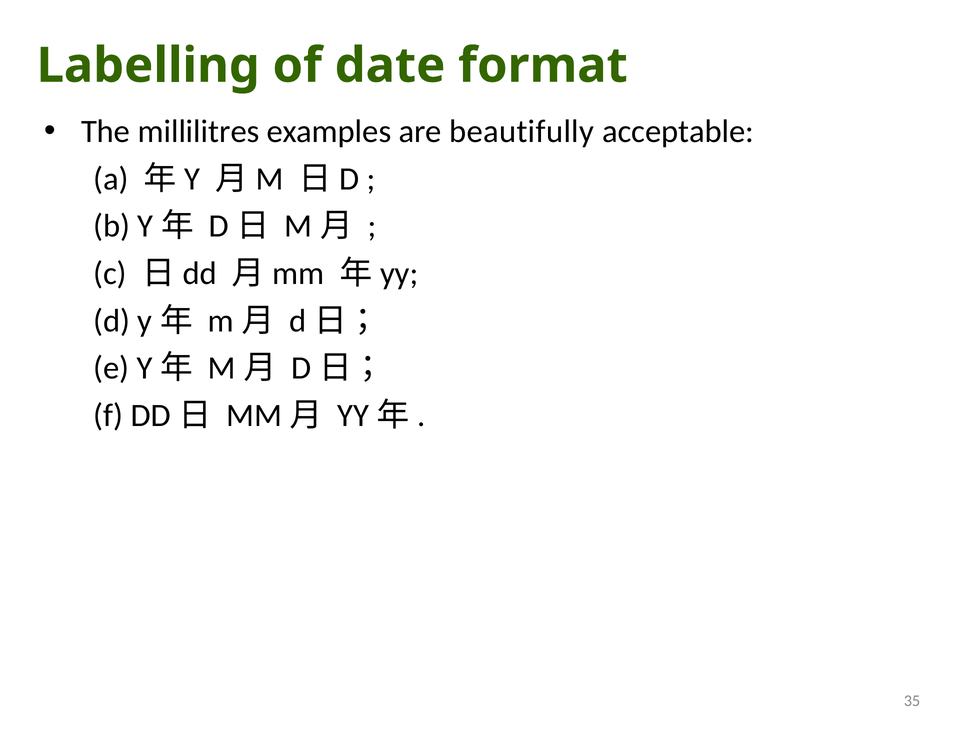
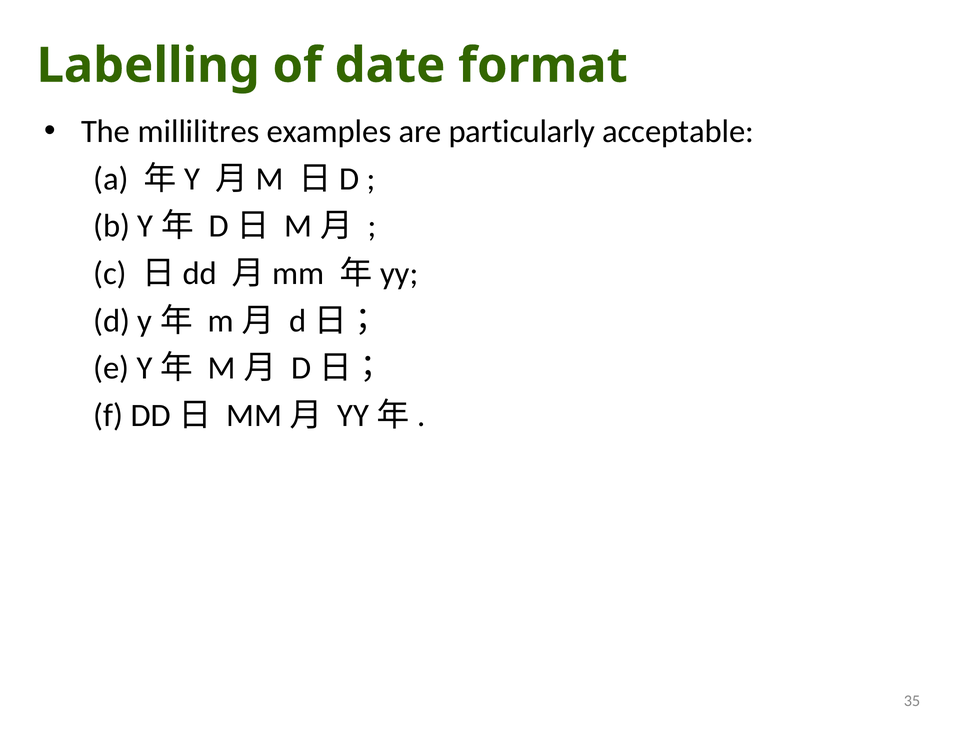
beautifully: beautifully -> particularly (522, 132)
